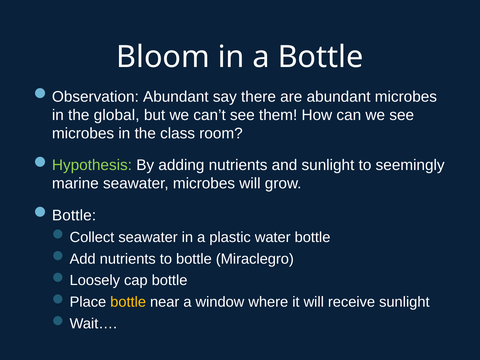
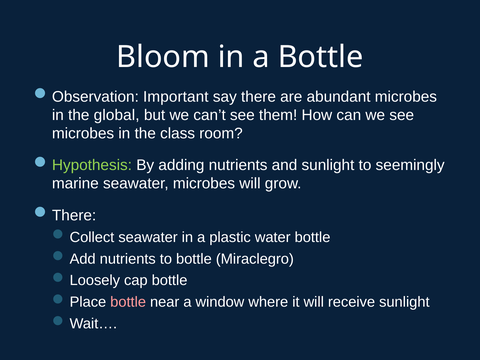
Observation Abundant: Abundant -> Important (176, 97)
Bottle: Bottle -> There (74, 215)
bottle colour: yellow -> pink (128, 302)
